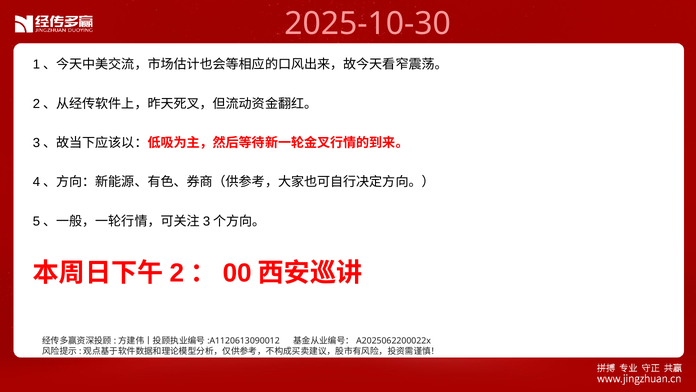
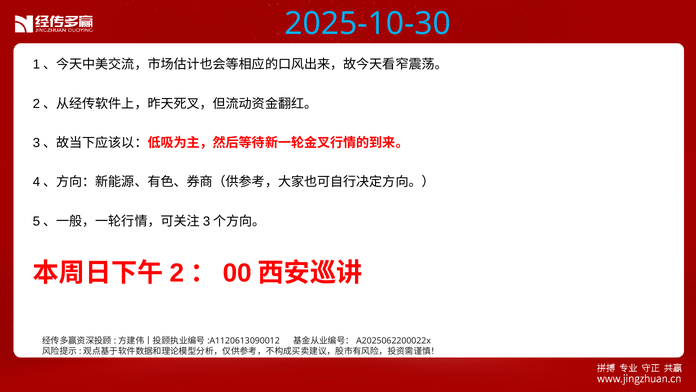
2025-10-30 colour: pink -> light blue (368, 24)
